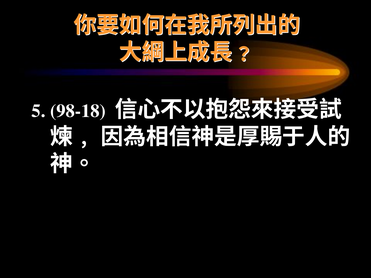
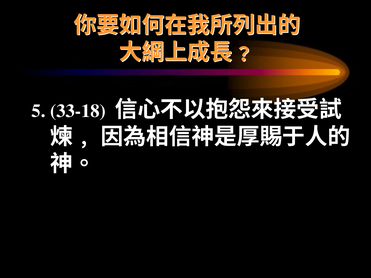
98-18: 98-18 -> 33-18 (78, 111)
